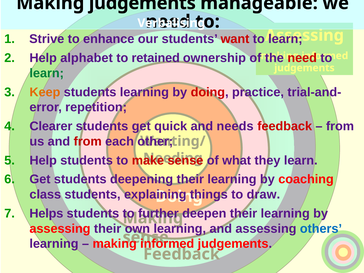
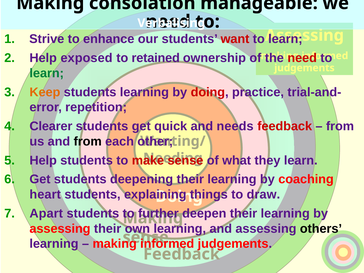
Making judgements: judgements -> consolation (142, 3)
alphabet: alphabet -> exposed (87, 58)
from colour: red -> black (88, 141)
class: class -> heart (45, 194)
Helps: Helps -> Apart (46, 213)
others colour: blue -> black (321, 229)
